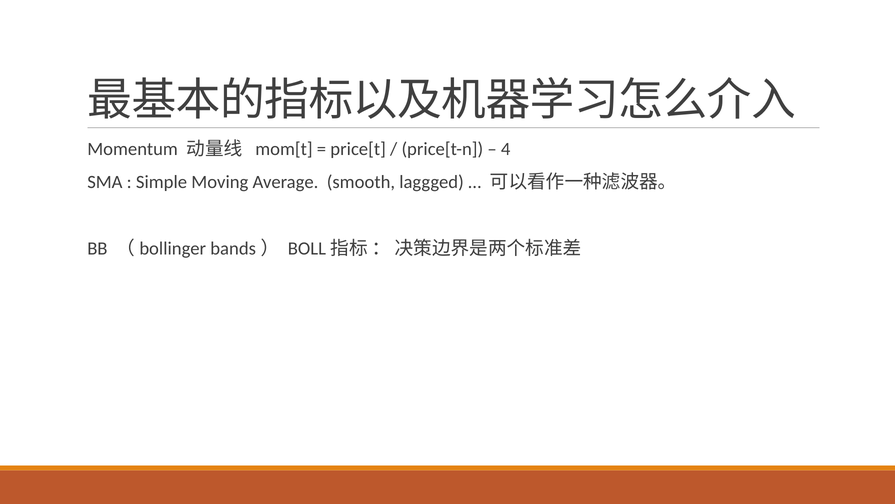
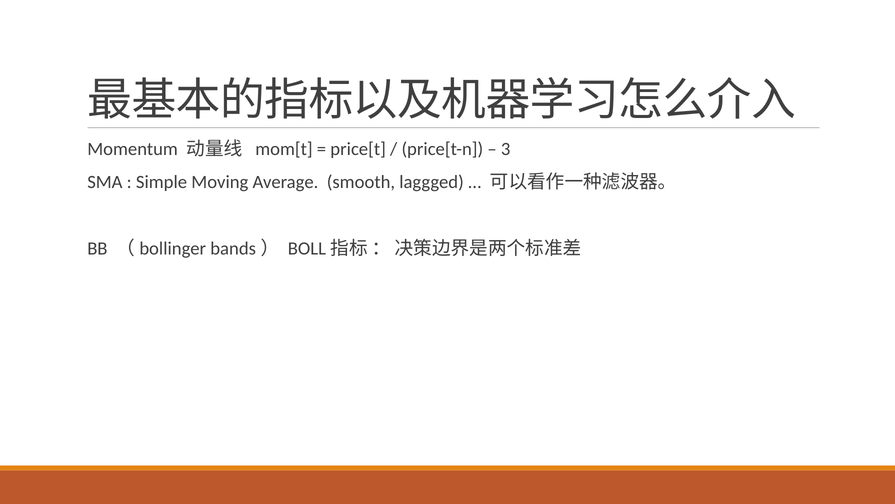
4: 4 -> 3 (506, 149)
